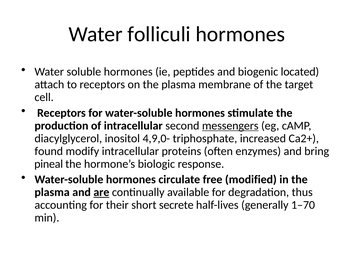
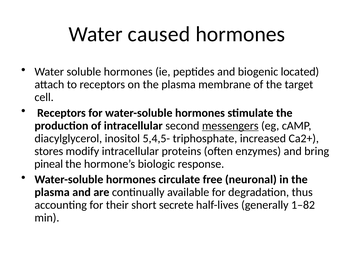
folliculi: folliculi -> caused (159, 34)
4,9,0-: 4,9,0- -> 5,4,5- (156, 138)
found: found -> stores (49, 151)
modified: modified -> neuronal (251, 179)
are underline: present -> none (101, 192)
1–70: 1–70 -> 1–82 (303, 205)
